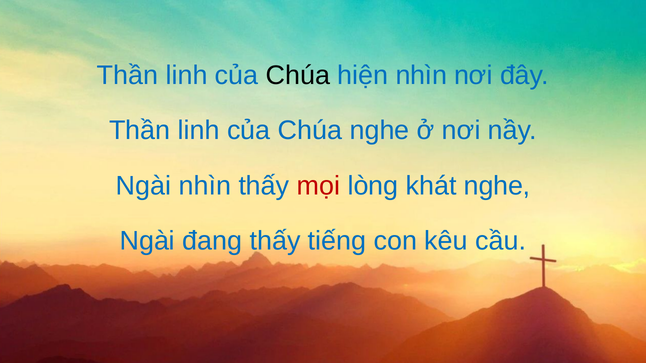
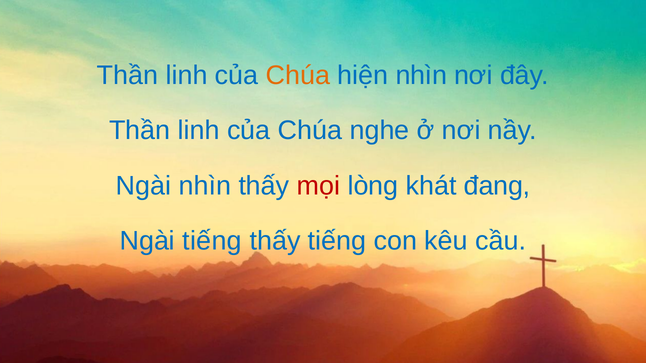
Chúa colour: black -> orange (298, 76)
khát nghe: nghe -> đang (497, 186)
Ngài đang: đang -> tiếng (212, 241)
